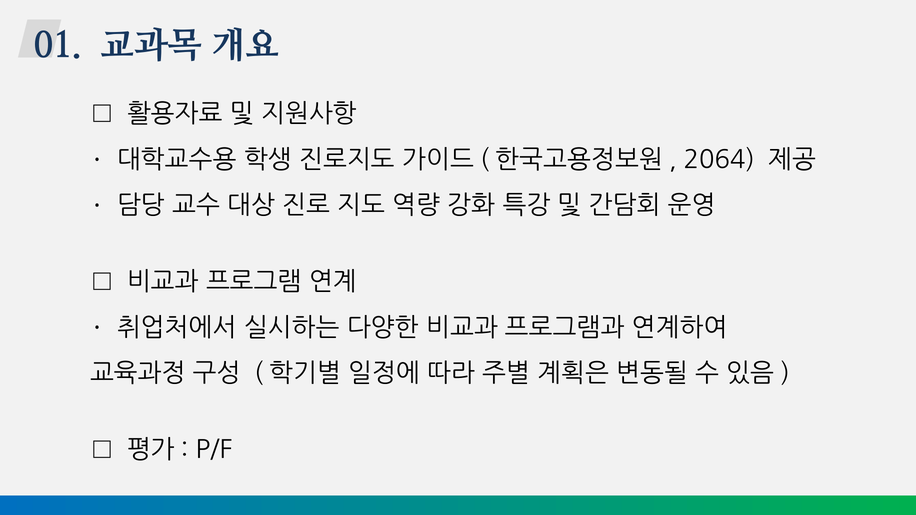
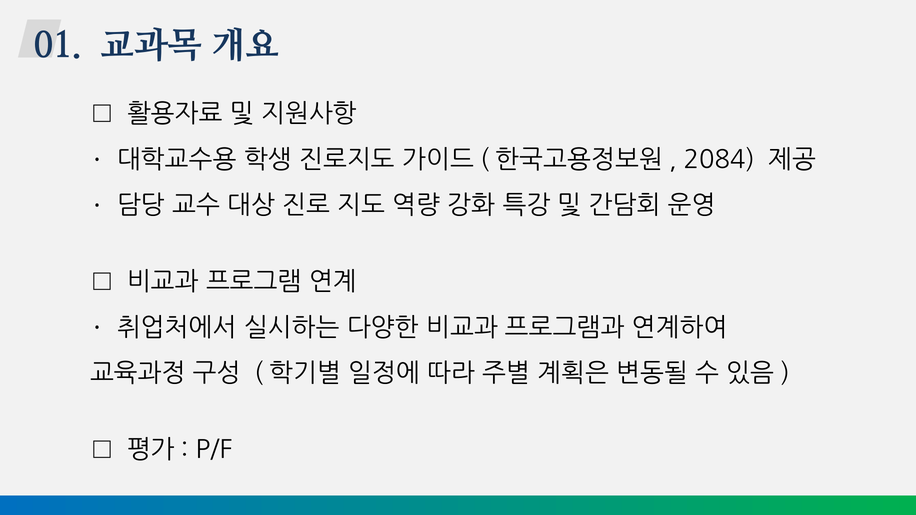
2064: 2064 -> 2084 (719, 160)
